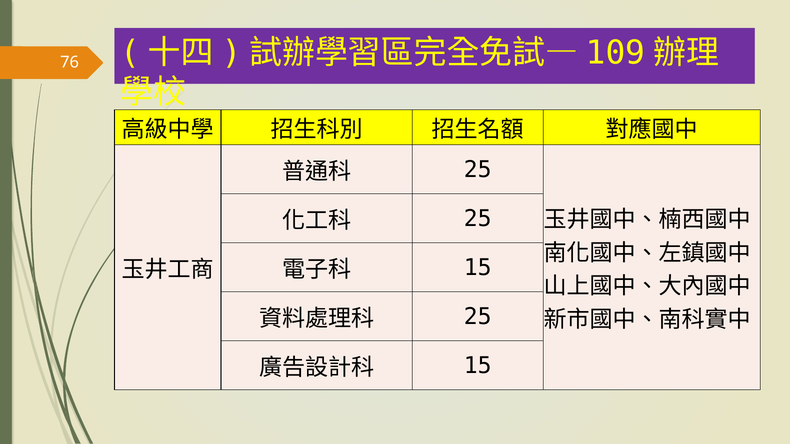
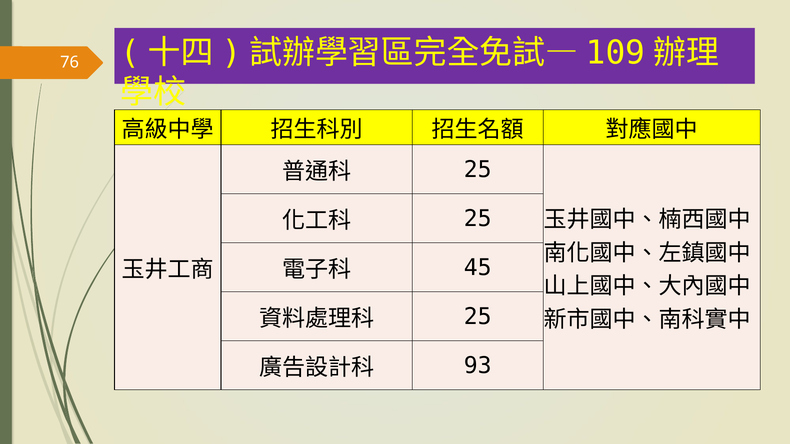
15: 15 -> 45 (478, 268)
15: 15 -> 93 (478, 366)
